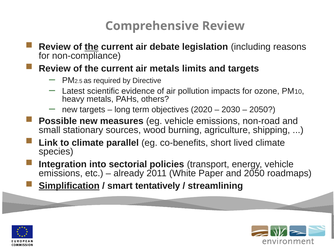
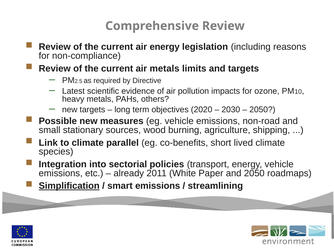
the underline: present -> none (92, 47)
air debate: debate -> energy (165, 47)
smart tentatively: tentatively -> emissions (158, 185)
